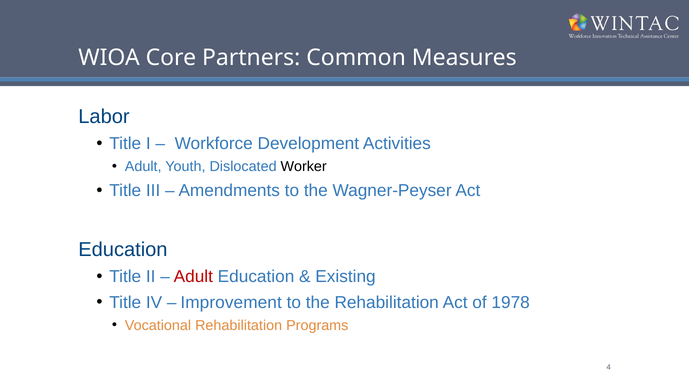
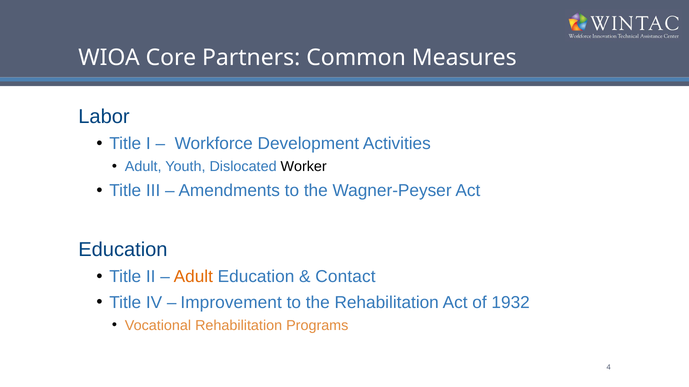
Adult colour: red -> orange (193, 277)
Existing: Existing -> Contact (345, 277)
1978: 1978 -> 1932 (511, 303)
